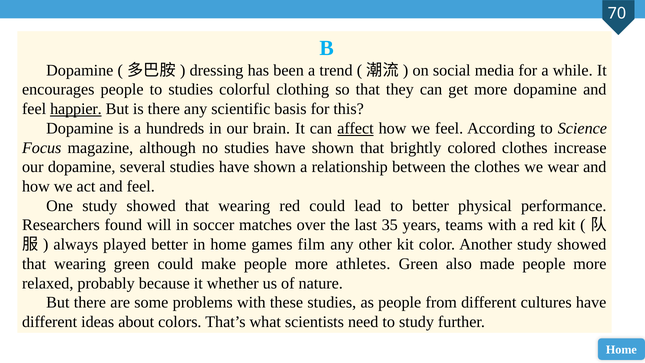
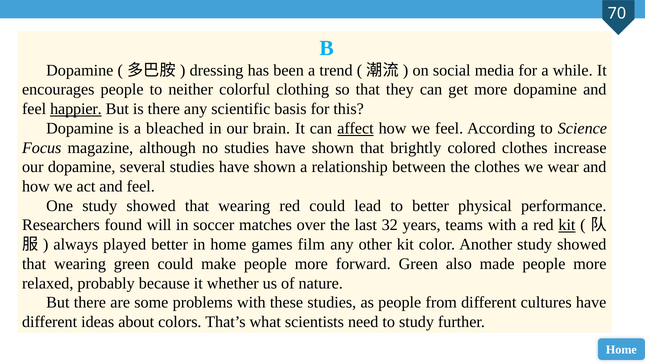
to studies: studies -> neither (191, 90)
hundreds: hundreds -> bleached (175, 128)
35: 35 -> 32 (390, 225)
kit underline: none -> present (567, 225)
athletes: athletes -> forward (363, 264)
